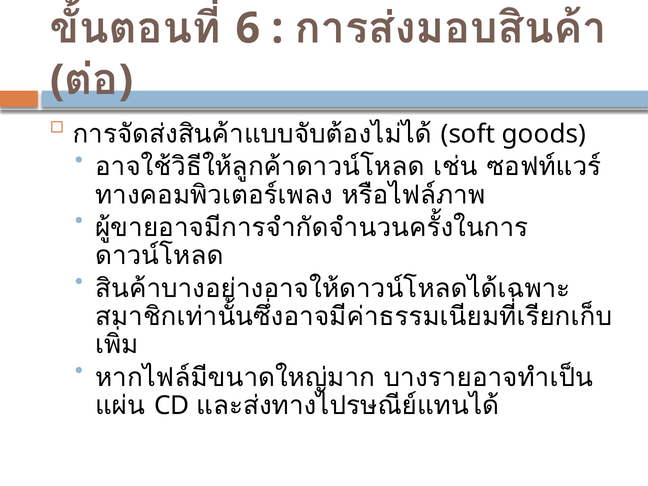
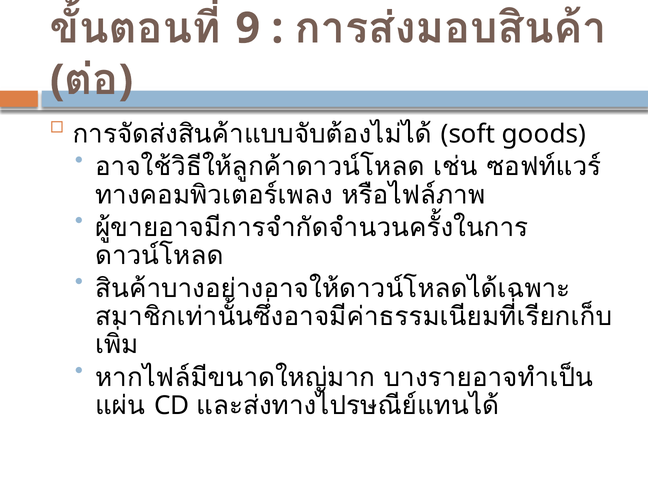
6: 6 -> 9 (248, 28)
